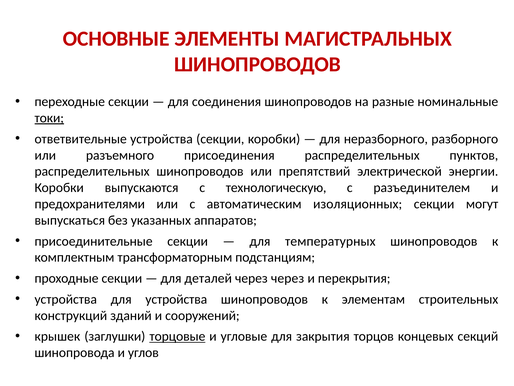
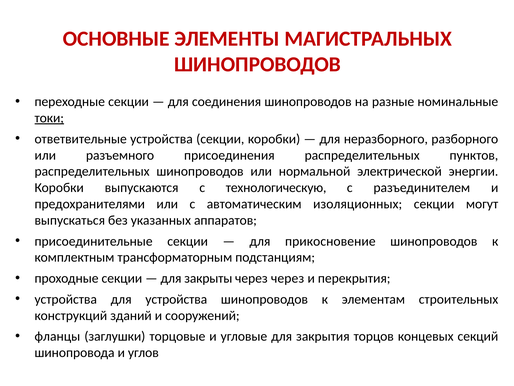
препятствий: препятствий -> нормальной (315, 171)
температурных: температурных -> прикосновение (330, 241)
деталей: деталей -> закрыты (208, 278)
крышек: крышек -> фланцы (57, 336)
торцовые underline: present -> none (177, 336)
